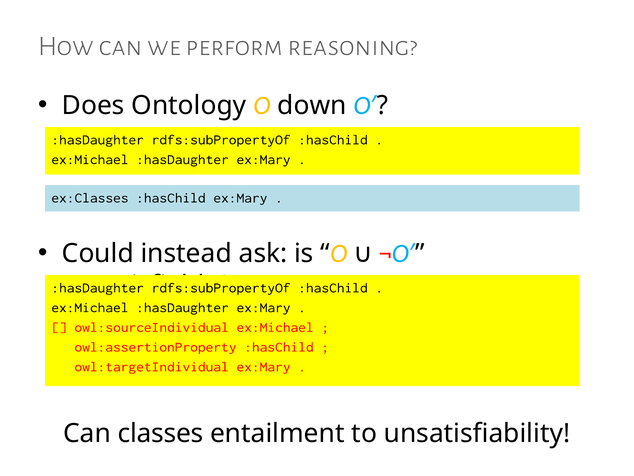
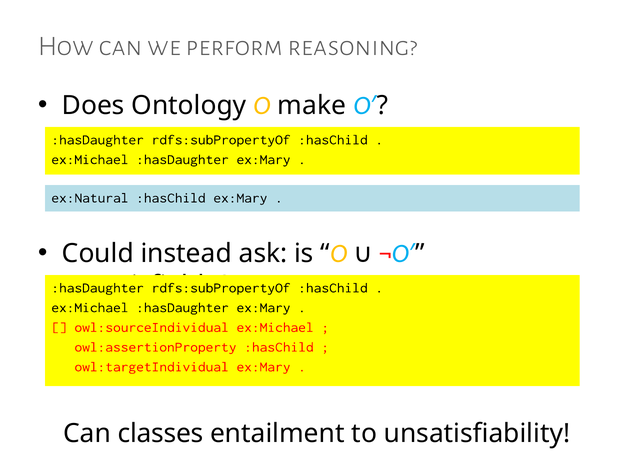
down: down -> make (312, 105)
ex:Classes: ex:Classes -> ex:Natural (90, 198)
